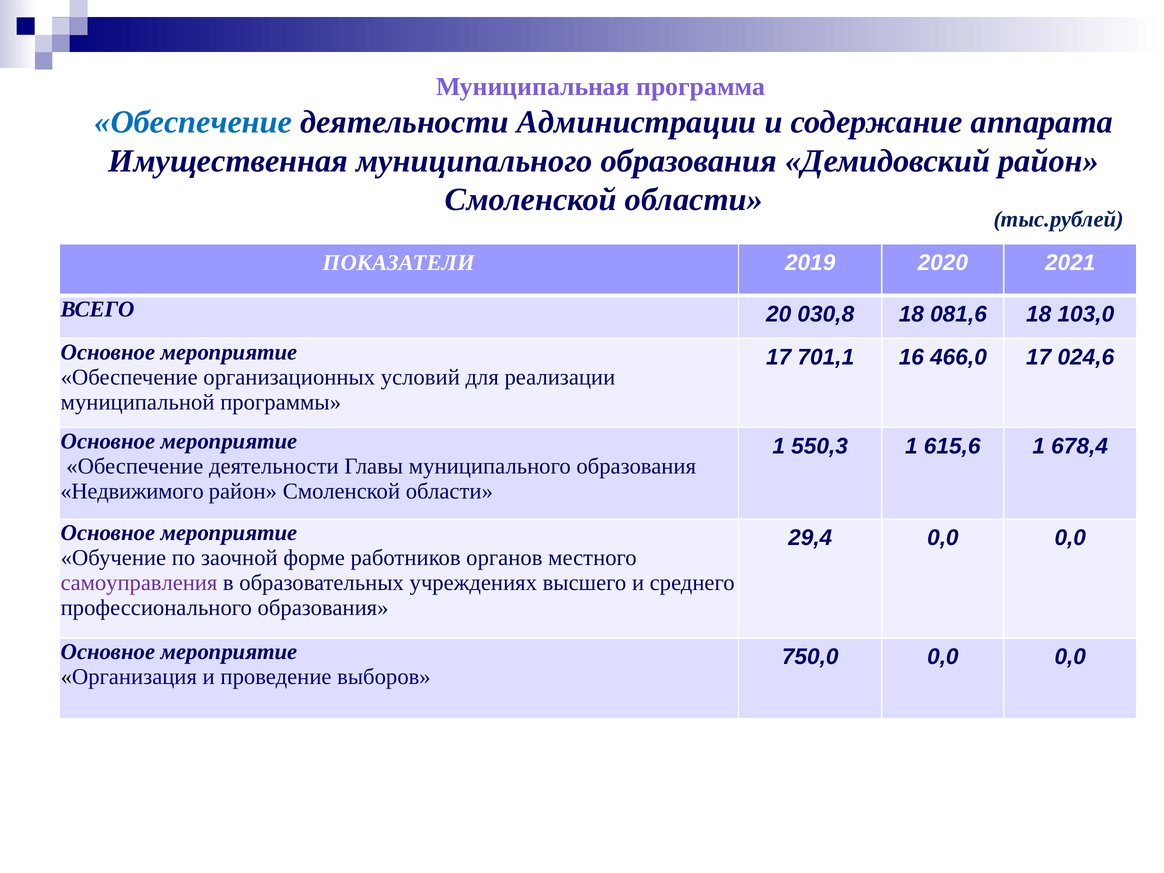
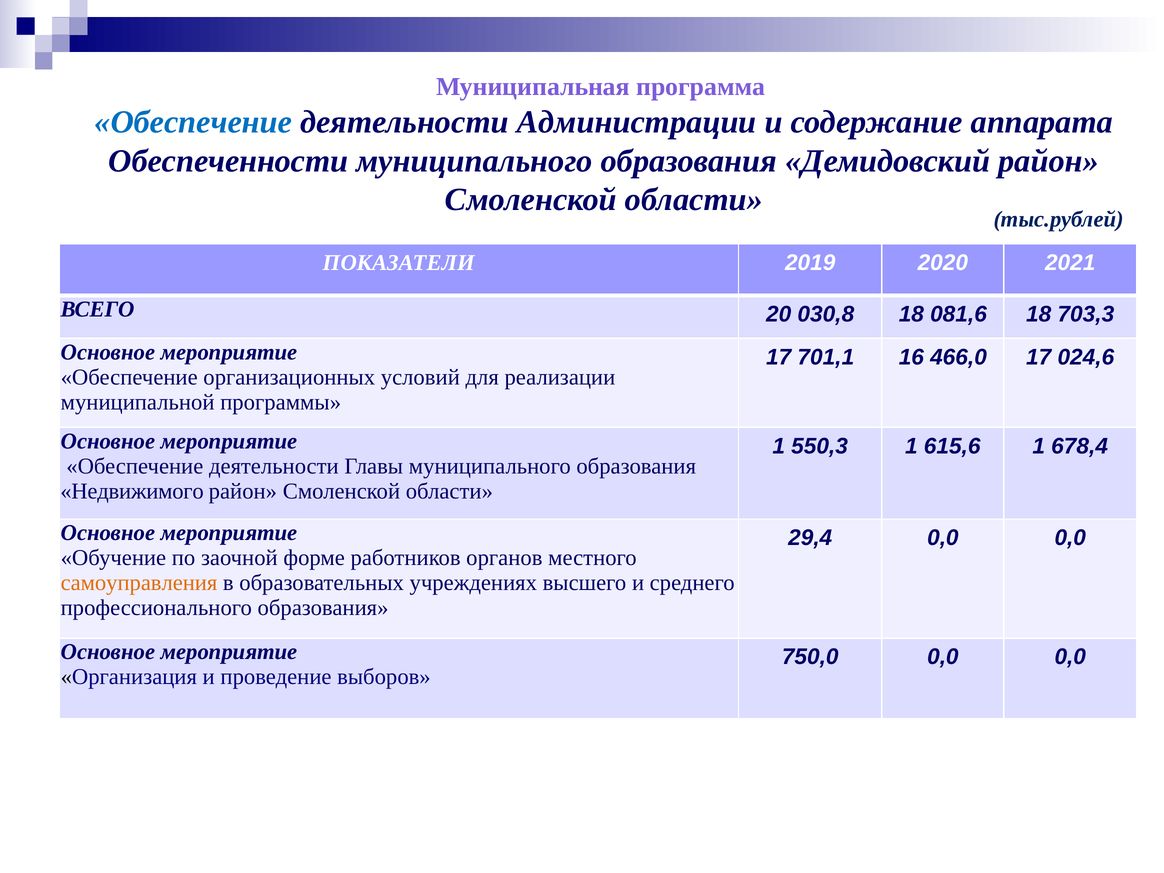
Имущественная: Имущественная -> Обеспеченности (228, 161)
103,0: 103,0 -> 703,3 (1086, 314)
самоуправления colour: purple -> orange (139, 583)
